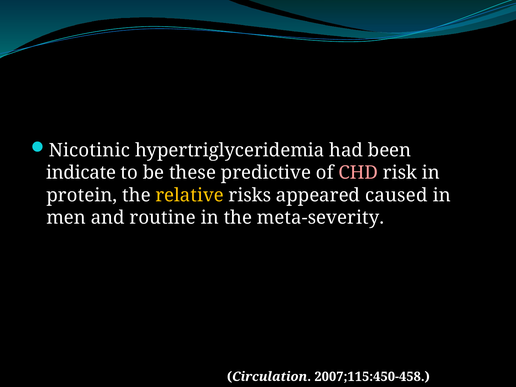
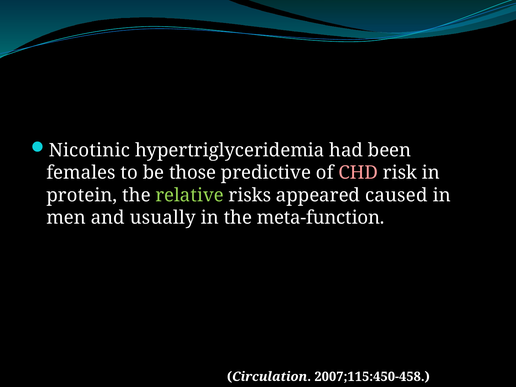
indicate: indicate -> females (81, 173)
these: these -> those (193, 173)
relative colour: yellow -> light green (190, 195)
routine: routine -> usually (163, 218)
meta-severity: meta-severity -> meta-function (321, 218)
